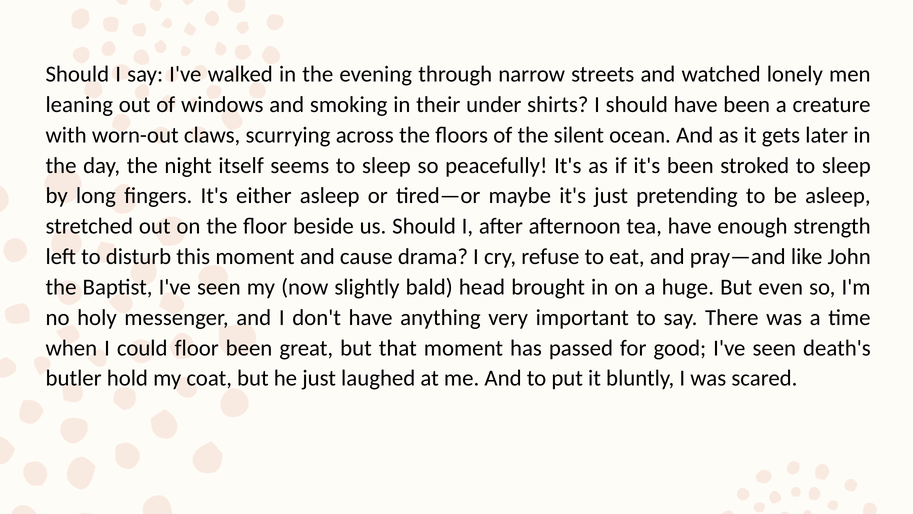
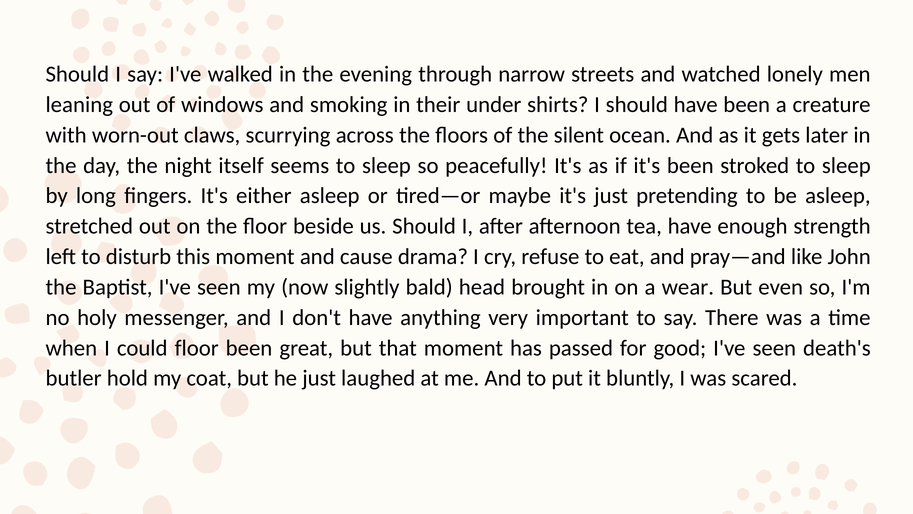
huge: huge -> wear (688, 287)
